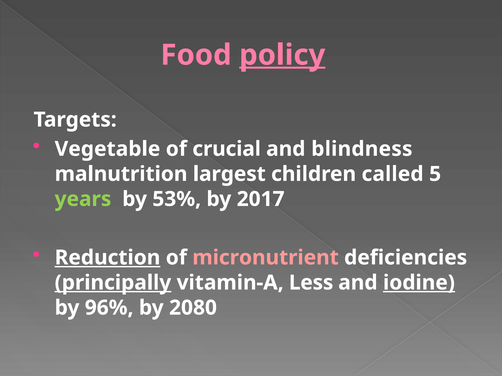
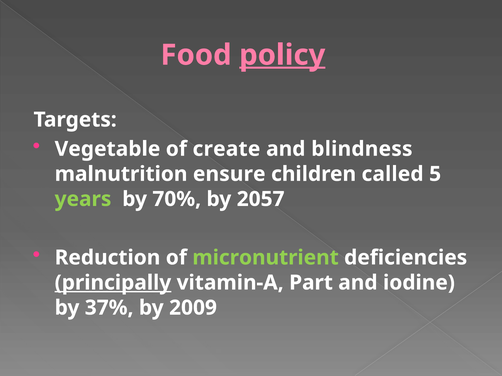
crucial: crucial -> create (226, 149)
largest: largest -> ensure (229, 174)
53%: 53% -> 70% (177, 199)
2017: 2017 -> 2057 (261, 199)
Reduction underline: present -> none (108, 258)
micronutrient colour: pink -> light green (266, 258)
Less: Less -> Part (311, 283)
iodine underline: present -> none (419, 283)
96%: 96% -> 37% (109, 308)
2080: 2080 -> 2009 (193, 308)
